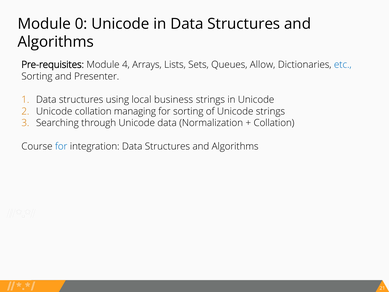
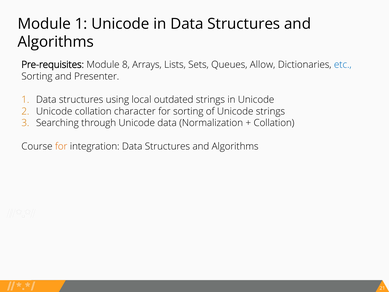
Module 0: 0 -> 1 (81, 24)
4: 4 -> 8 (126, 65)
business: business -> outdated (174, 100)
managing: managing -> character (135, 111)
for colour: blue -> orange (61, 146)
